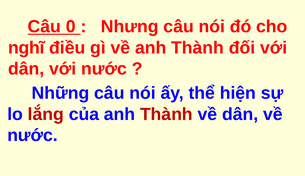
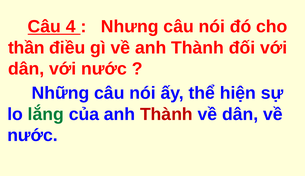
0: 0 -> 4 (71, 27)
nghĩ: nghĩ -> thần (26, 48)
lắng colour: red -> green (46, 114)
